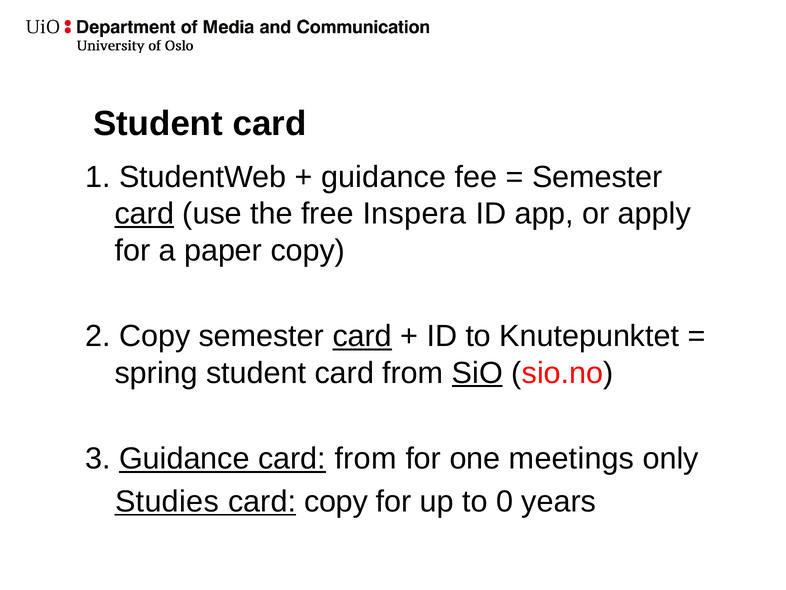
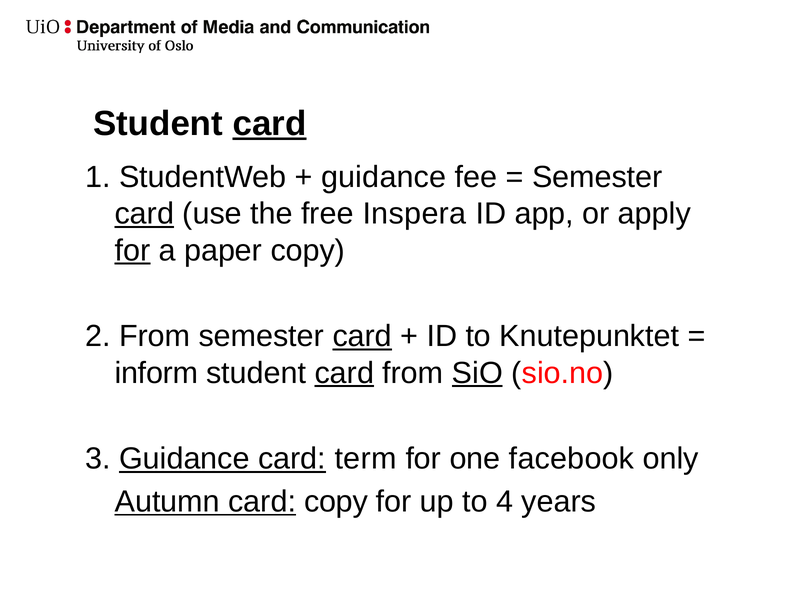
card underline: none -> present (269, 124)
for underline: none -> present (133, 250)
2 Copy: Copy -> From (155, 336)
spring: spring -> inform (156, 373)
card underline: none -> present (344, 373)
from: from -> term (366, 458)
meetings: meetings -> facebook (572, 458)
Studies: Studies -> Autumn (167, 501)
0: 0 -> 4 (504, 501)
